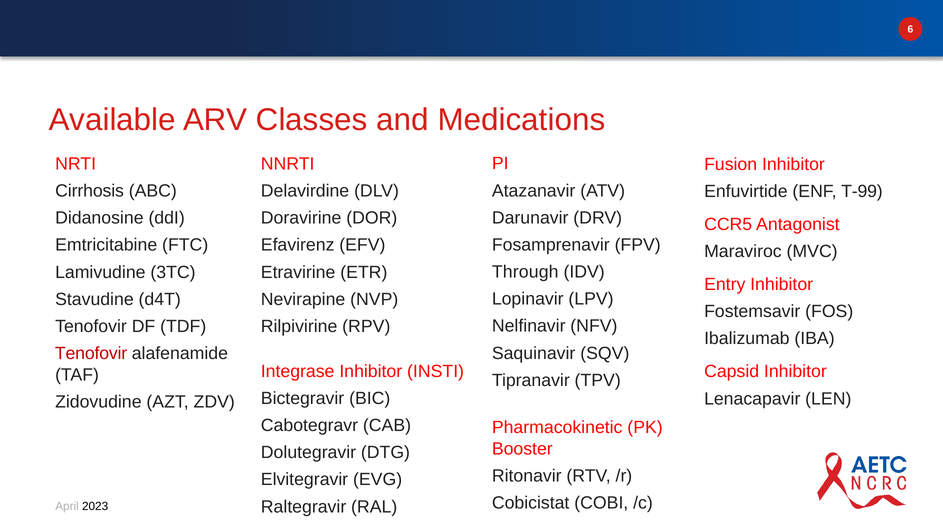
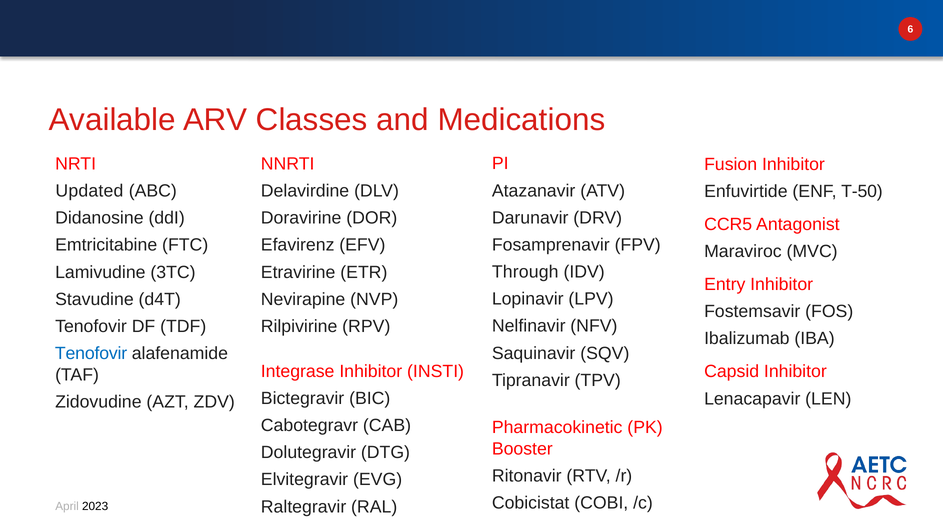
Cirrhosis: Cirrhosis -> Updated (89, 191)
T-99: T-99 -> T-50 (862, 192)
Tenofovir colour: red -> blue (91, 354)
